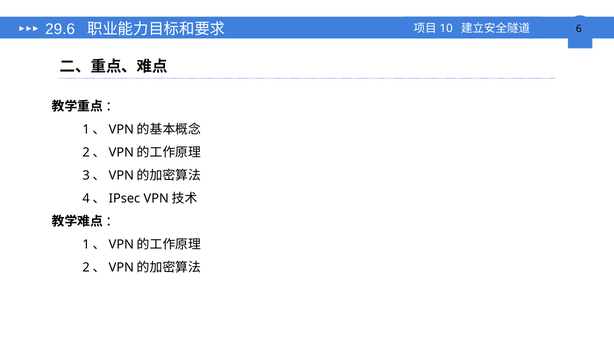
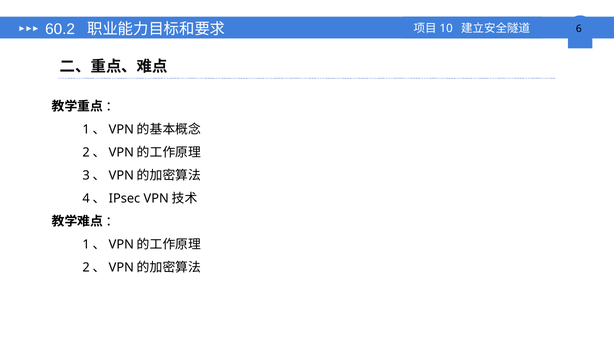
29.6: 29.6 -> 60.2 (60, 29)
